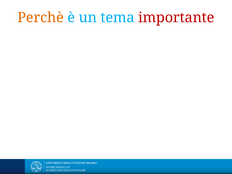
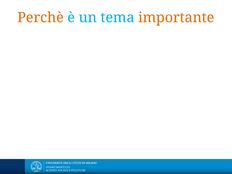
importante colour: red -> orange (176, 18)
